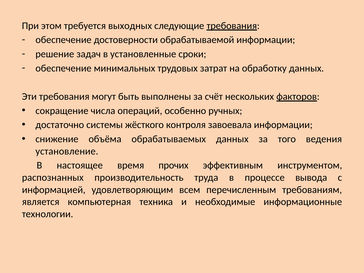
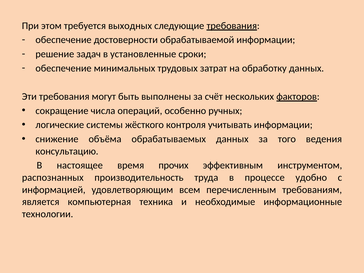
достаточно: достаточно -> логические (60, 125)
завоевала: завоевала -> учитывать (230, 125)
установление: установление -> консультацию (67, 151)
вывода: вывода -> удобно (311, 178)
